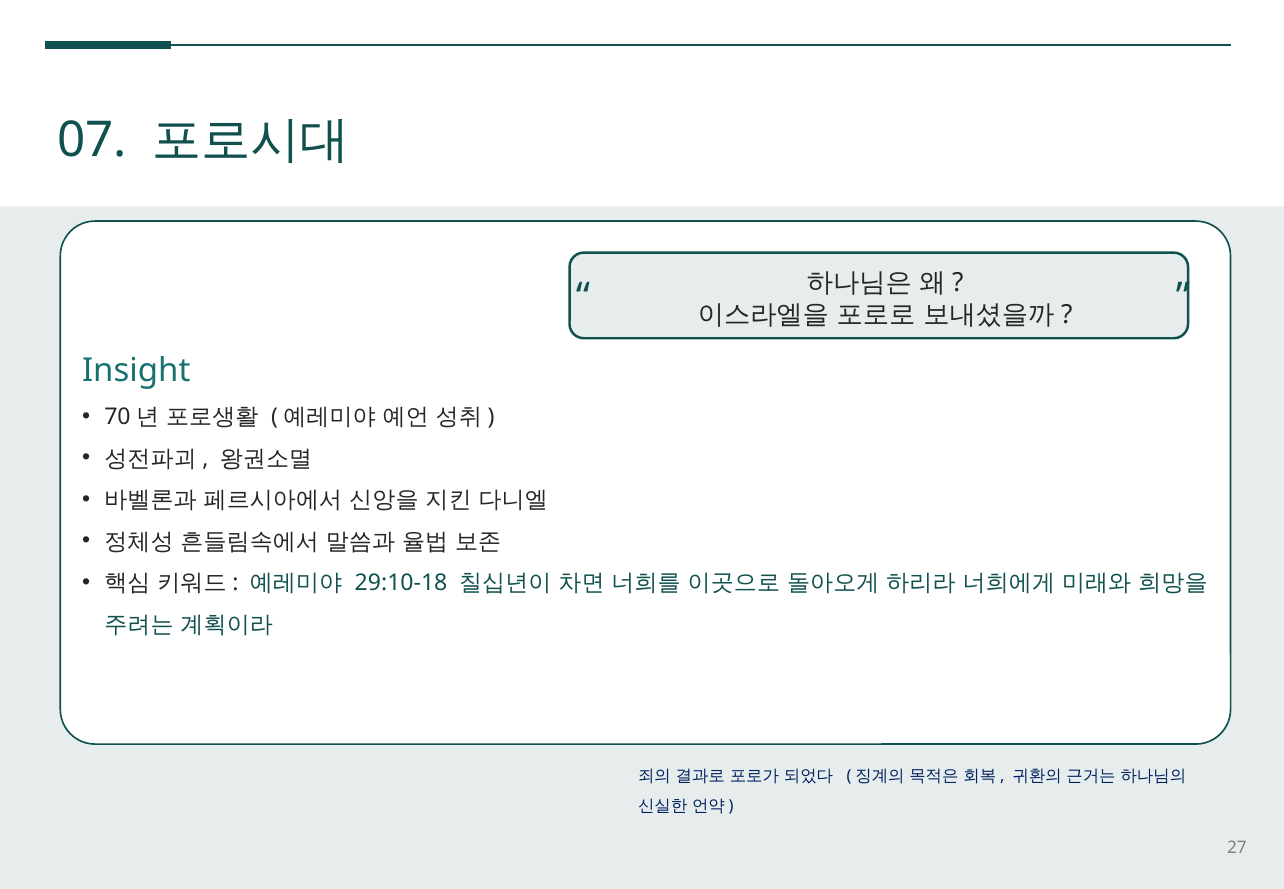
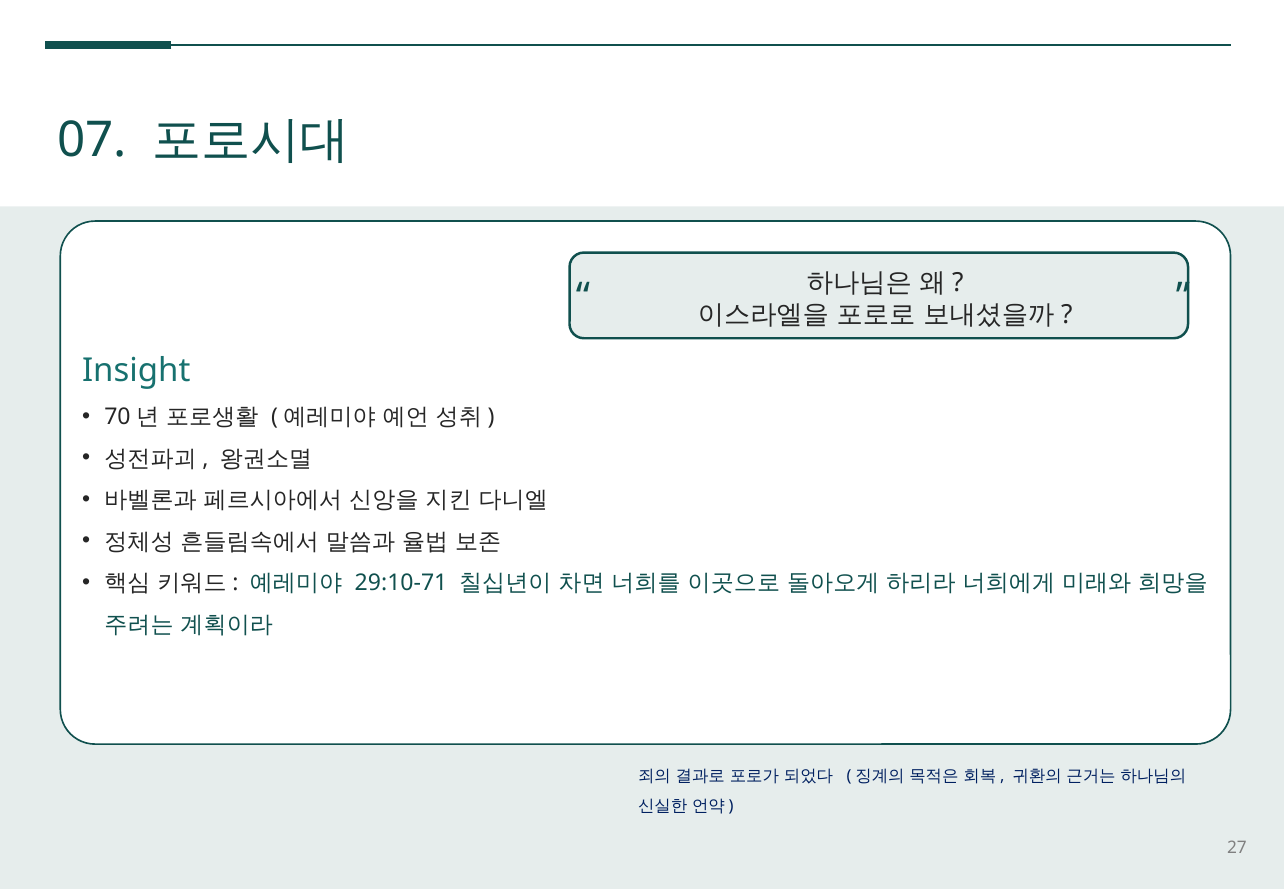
29:10-18: 29:10-18 -> 29:10-71 (401, 583)
